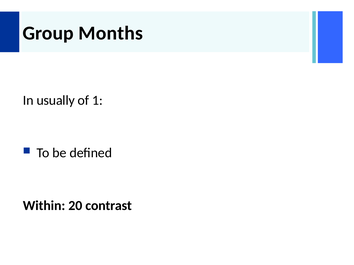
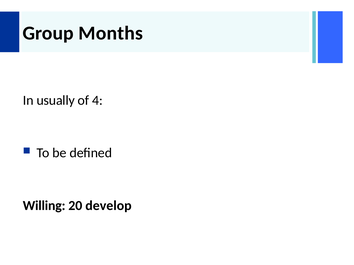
1: 1 -> 4 (98, 100)
Within: Within -> Willing (44, 206)
contrast: contrast -> develop (108, 206)
